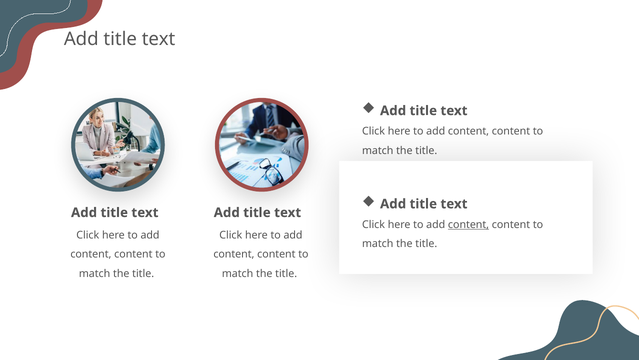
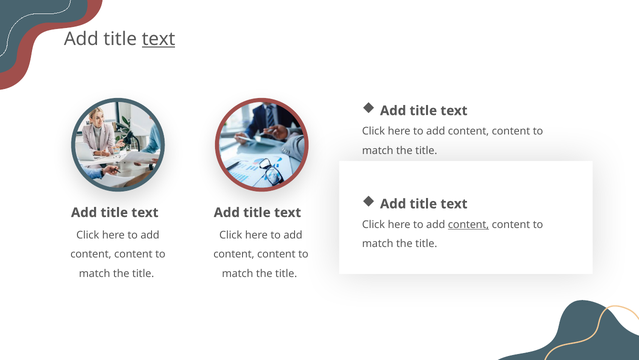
text underline: none -> present (159, 39)
